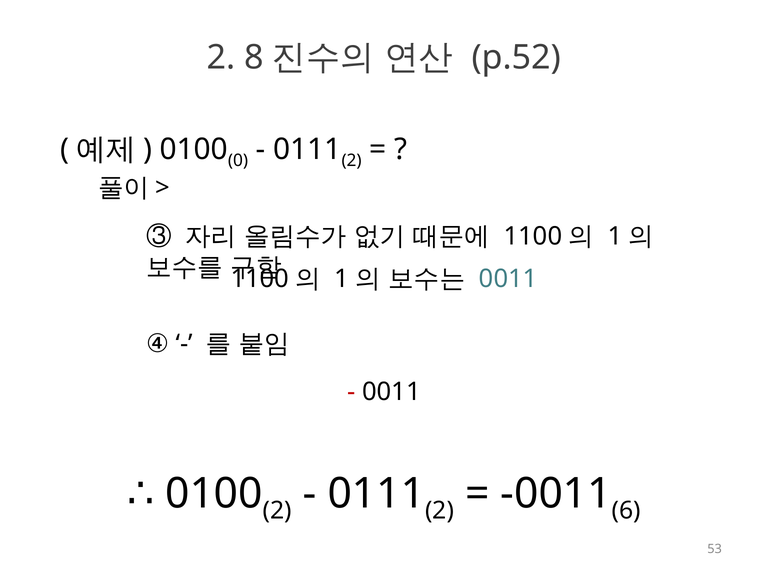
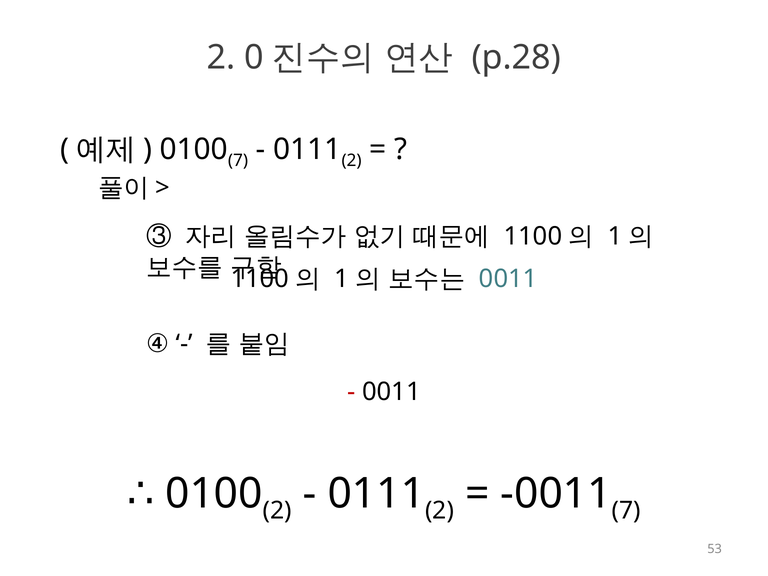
8: 8 -> 0 (254, 58)
p.52: p.52 -> p.28 (516, 58)
0: 0 -> 7 (238, 161)
6: 6 -> 7 (626, 510)
